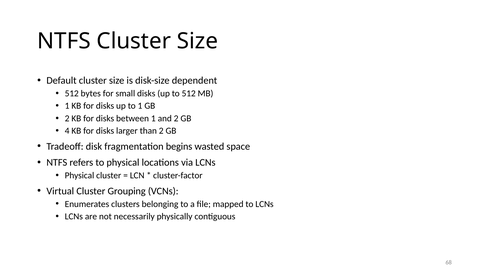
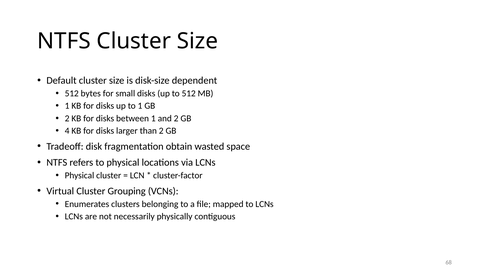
begins: begins -> obtain (179, 146)
